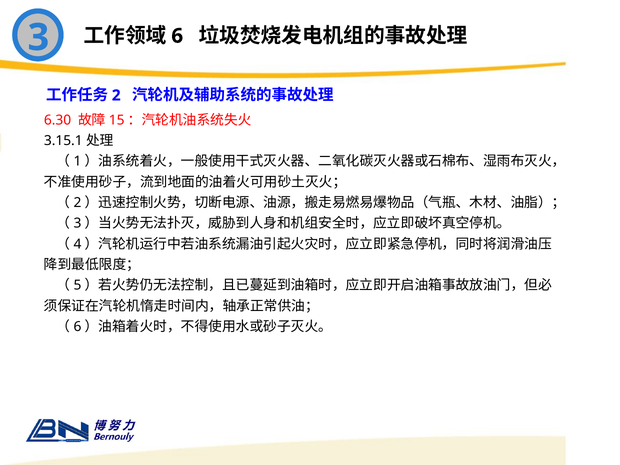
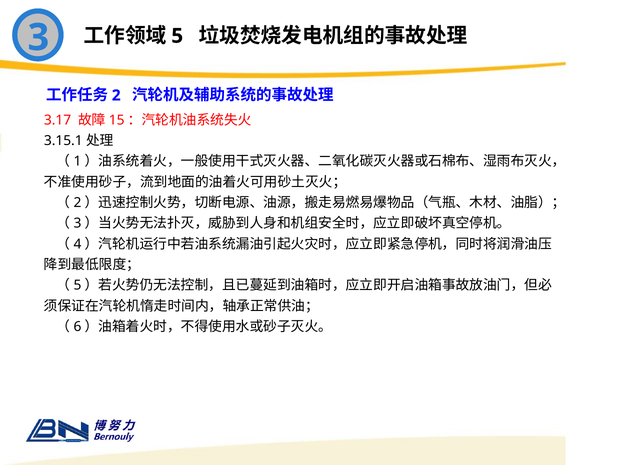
6: 6 -> 5 (177, 36)
6.30: 6.30 -> 3.17 (58, 120)
